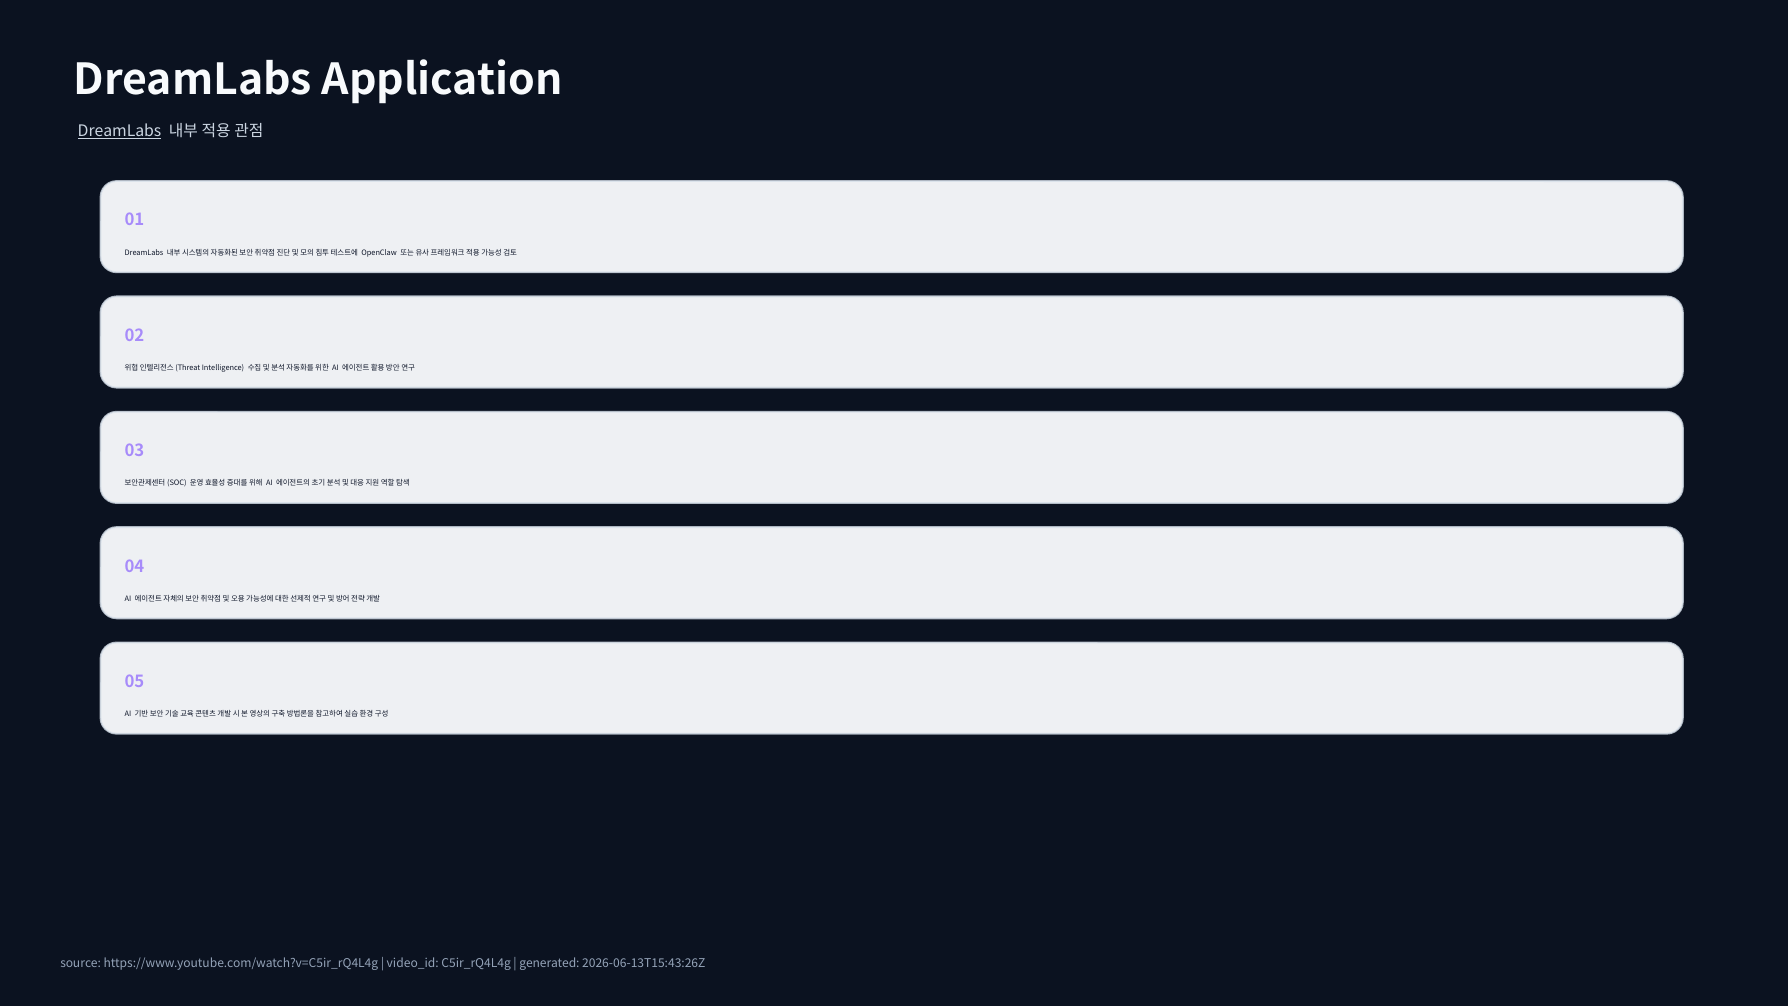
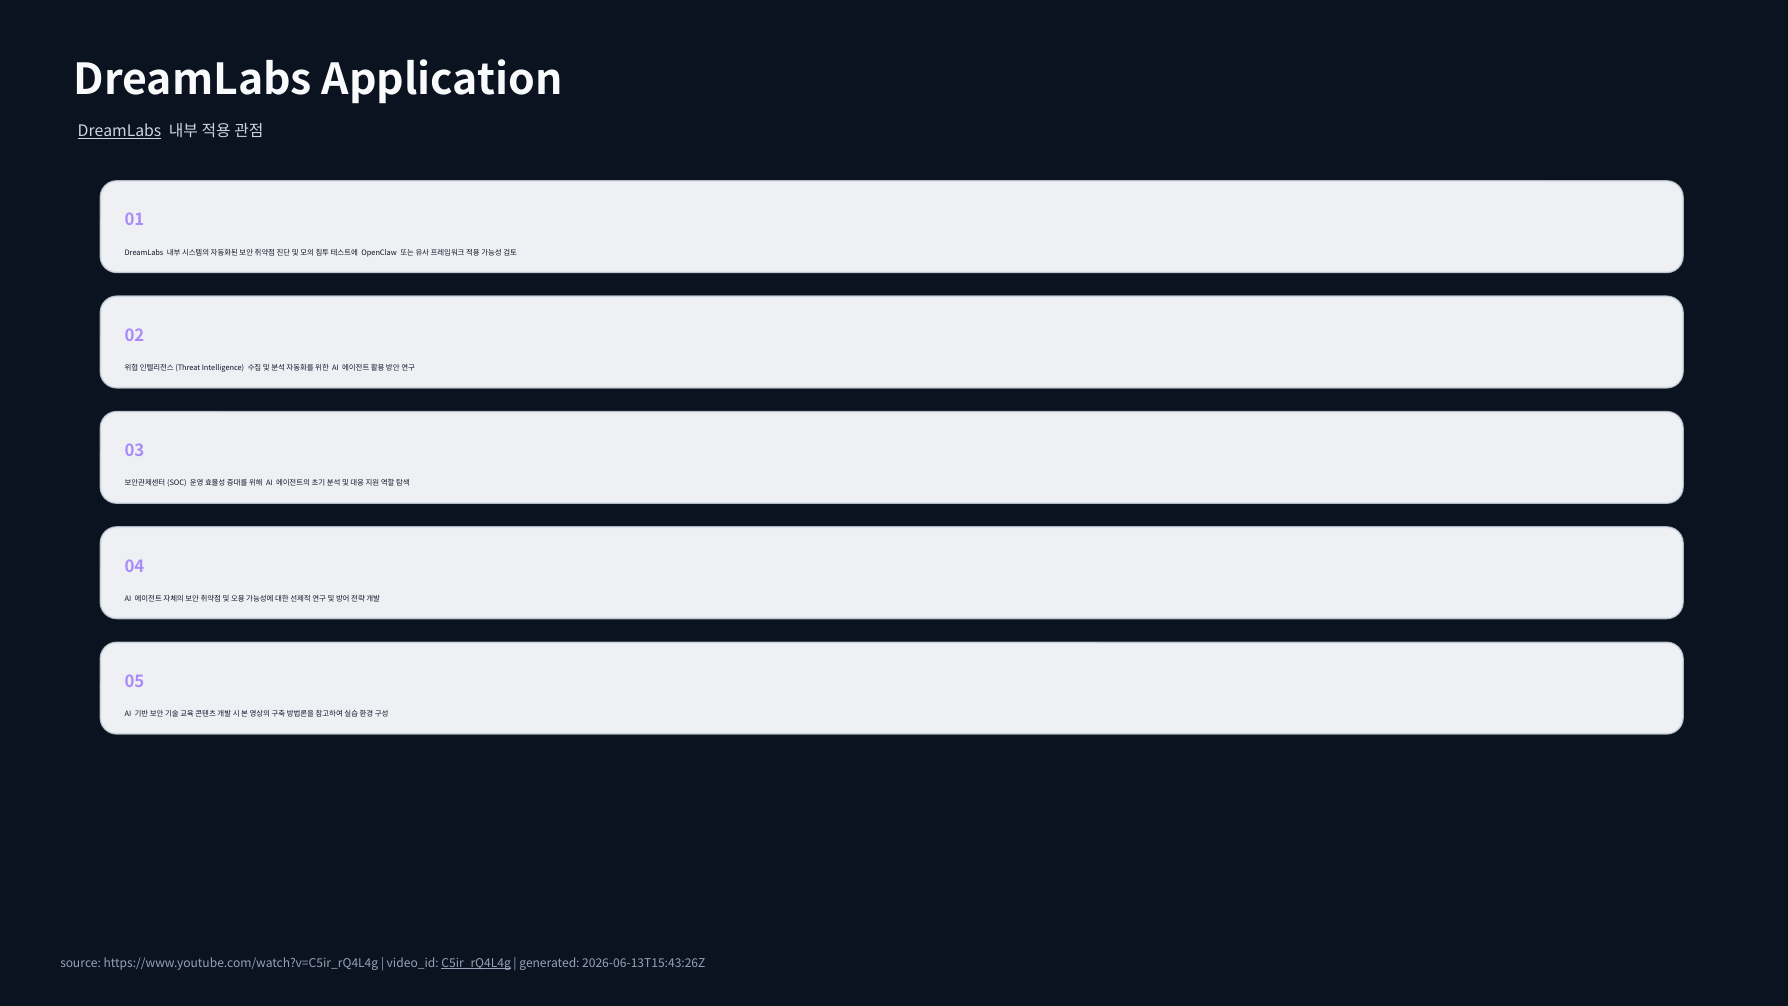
C5ir_rQ4L4g underline: none -> present (476, 963)
